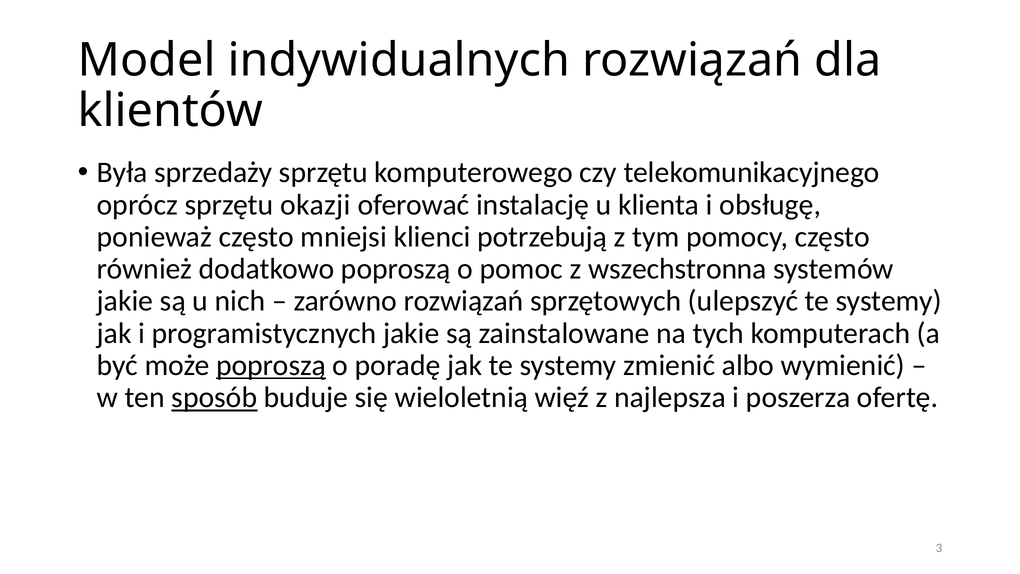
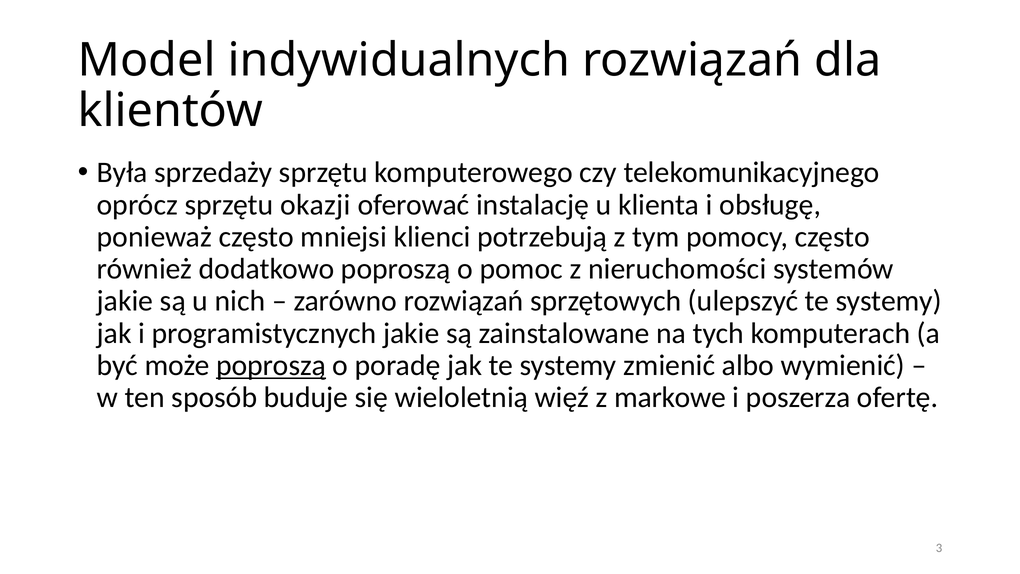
wszechstronna: wszechstronna -> nieruchomości (677, 269)
sposób underline: present -> none (214, 397)
najlepsza: najlepsza -> markowe (670, 397)
